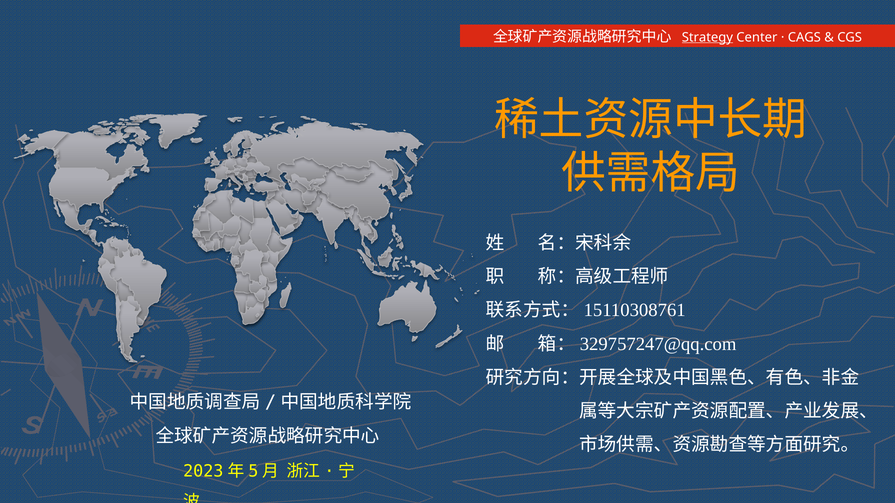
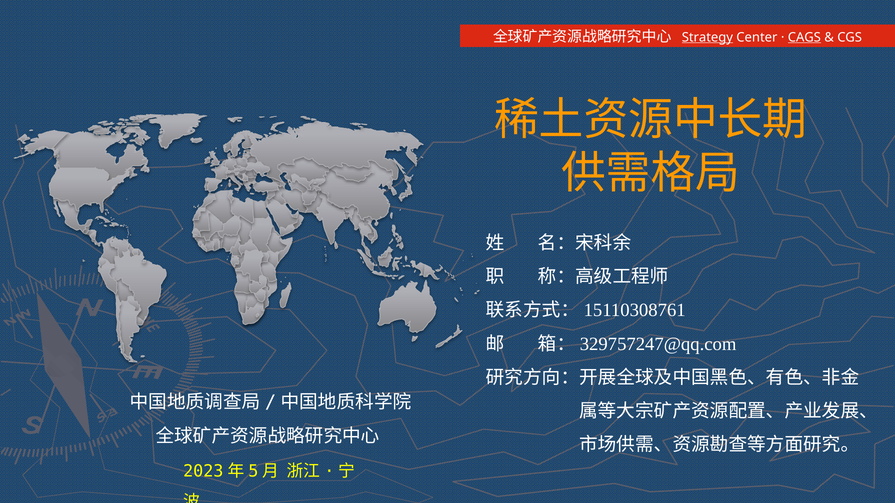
CAGS underline: none -> present (804, 37)
